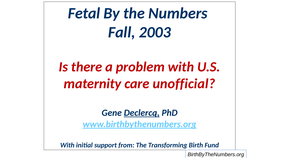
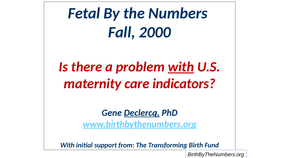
2003: 2003 -> 2000 (155, 32)
with underline: none -> present (181, 67)
unofficial: unofficial -> indicators (184, 84)
